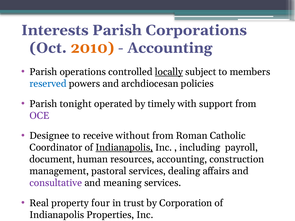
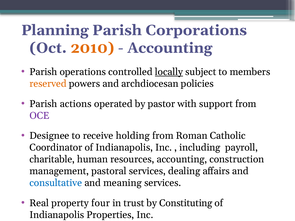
Interests: Interests -> Planning (55, 30)
reserved colour: blue -> orange (48, 84)
tonight: tonight -> actions (76, 104)
timely: timely -> pastor (161, 104)
without: without -> holding (133, 136)
Indianapolis underline: present -> none (124, 148)
document: document -> charitable (52, 160)
consultative colour: purple -> blue (56, 183)
Corporation: Corporation -> Constituting (186, 203)
